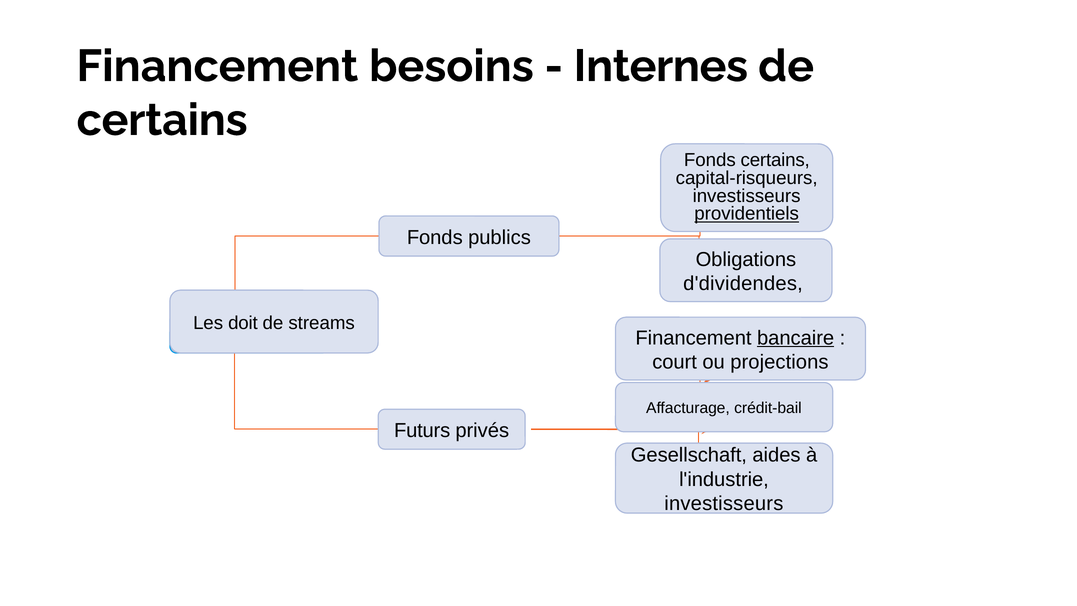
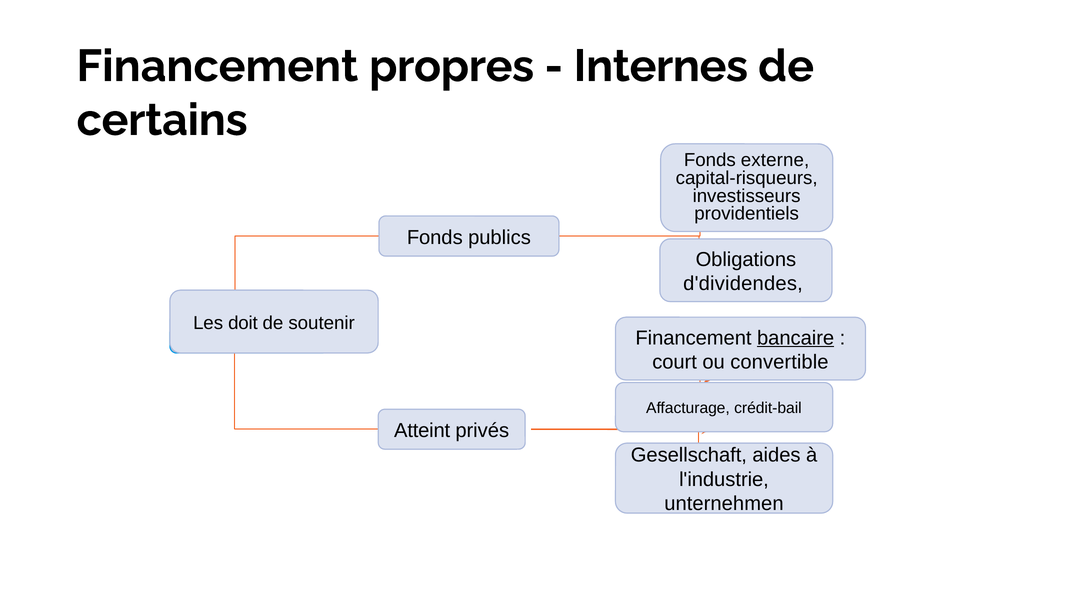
besoins: besoins -> propres (452, 66)
Fonds certains: certains -> externe (775, 160)
providentiels underline: present -> none (747, 214)
de streams: streams -> soutenir (322, 323)
projections: projections -> convertible (779, 362)
Futurs: Futurs -> Atteint (422, 431)
investisseurs: investisseurs -> unternehmen (724, 504)
